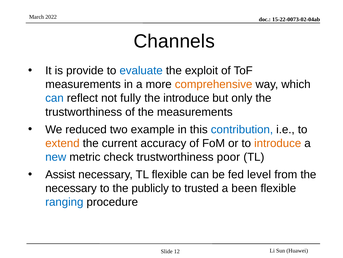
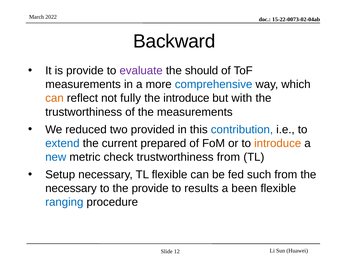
Channels: Channels -> Backward (174, 41)
evaluate colour: blue -> purple (141, 70)
exploit: exploit -> should (202, 70)
comprehensive colour: orange -> blue (214, 84)
can colour: blue -> orange (54, 98)
only: only -> with (242, 98)
example: example -> provided (153, 129)
extend colour: orange -> blue (62, 143)
accuracy: accuracy -> prepared (163, 143)
trustworthiness poor: poor -> from (228, 157)
Assist: Assist -> Setup (60, 174)
level: level -> such (259, 174)
the publicly: publicly -> provide (150, 188)
trusted: trusted -> results (201, 188)
